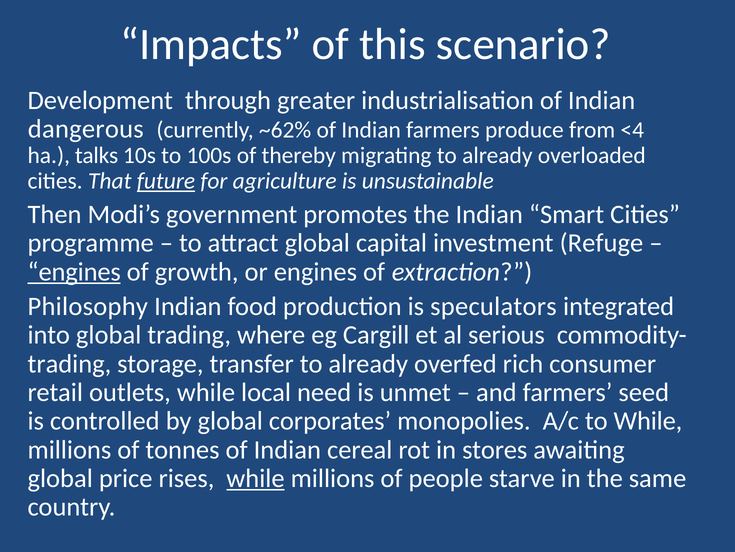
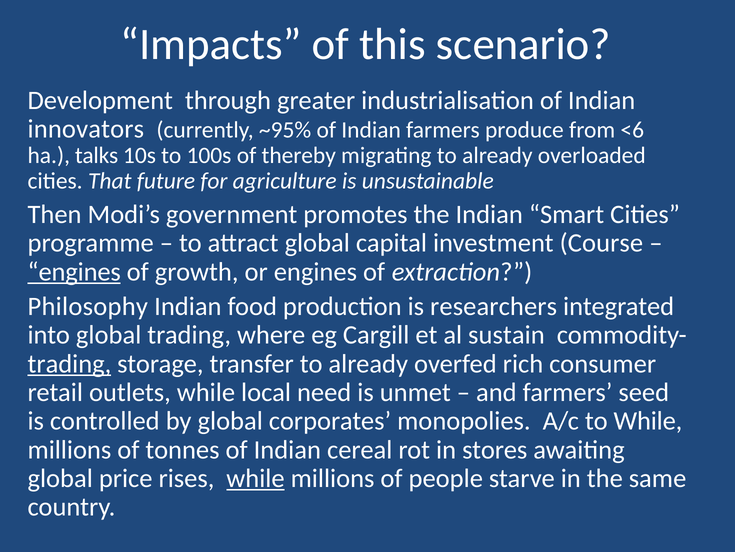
dangerous: dangerous -> innovators (86, 129)
~62%: ~62% -> ~95% (285, 130)
<4: <4 -> <6 (632, 130)
future underline: present -> none (166, 181)
Refuge: Refuge -> Course (601, 243)
speculators: speculators -> researchers (494, 306)
serious: serious -> sustain (506, 335)
trading underline: none -> present (69, 363)
